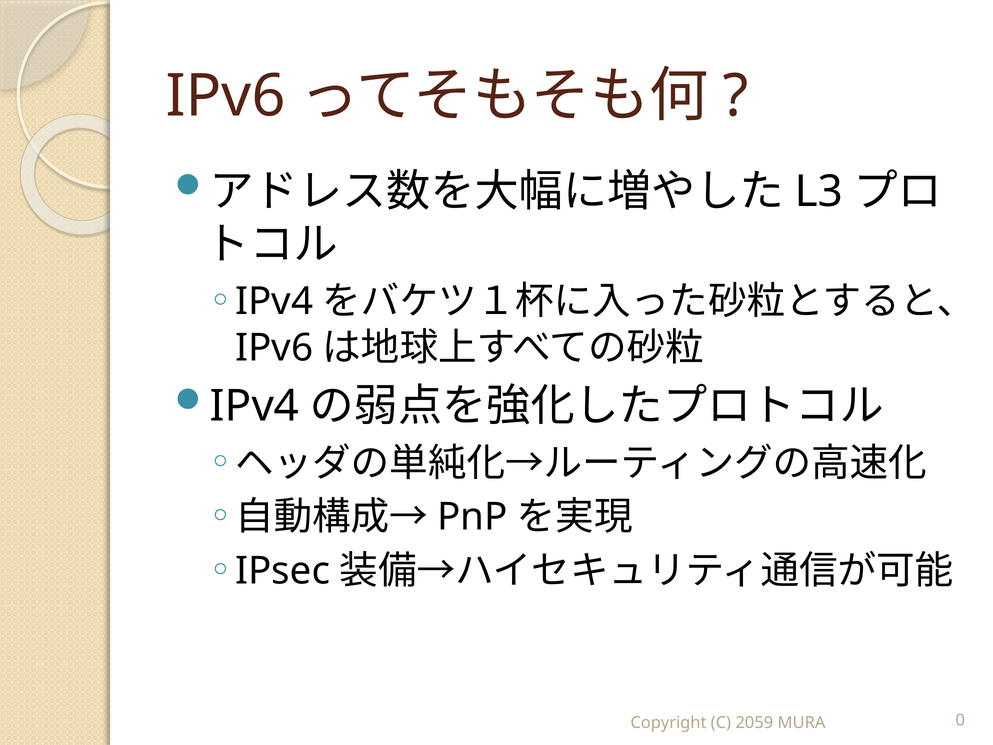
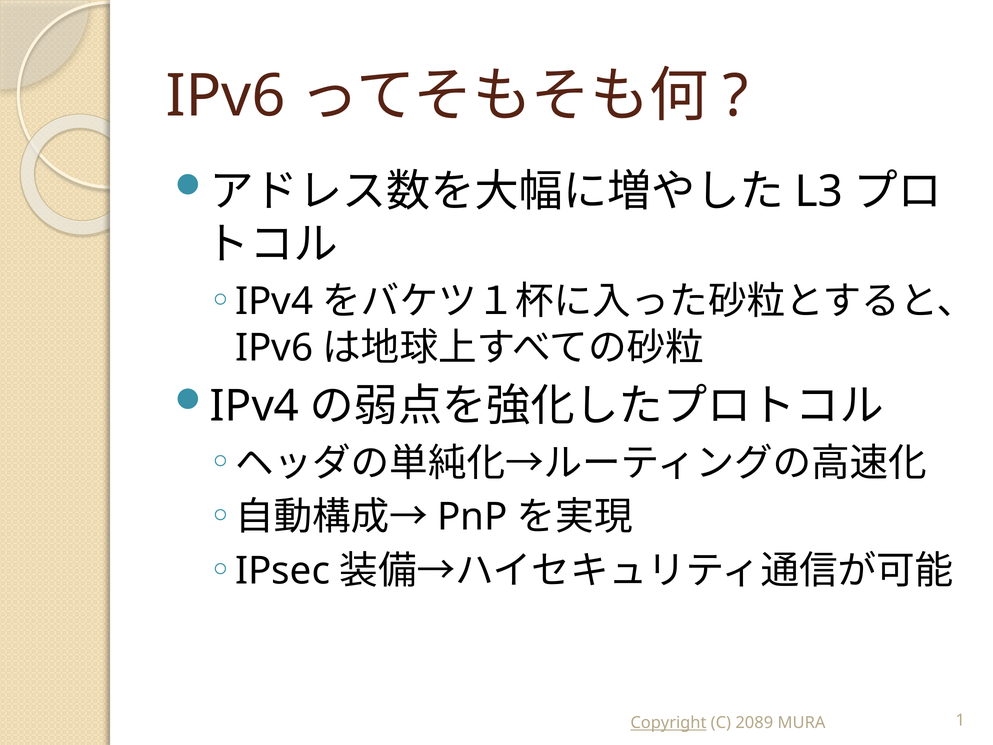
Copyright underline: none -> present (668, 723)
2059: 2059 -> 2089 (754, 723)
0: 0 -> 1 (960, 720)
